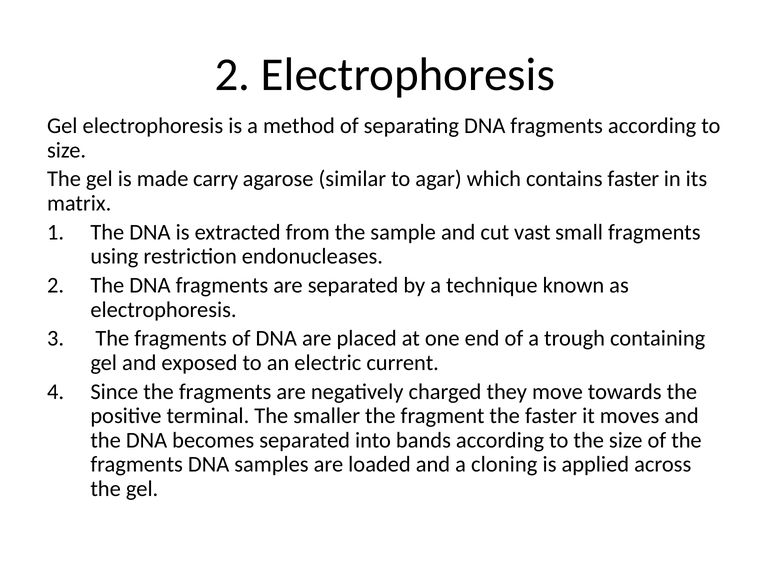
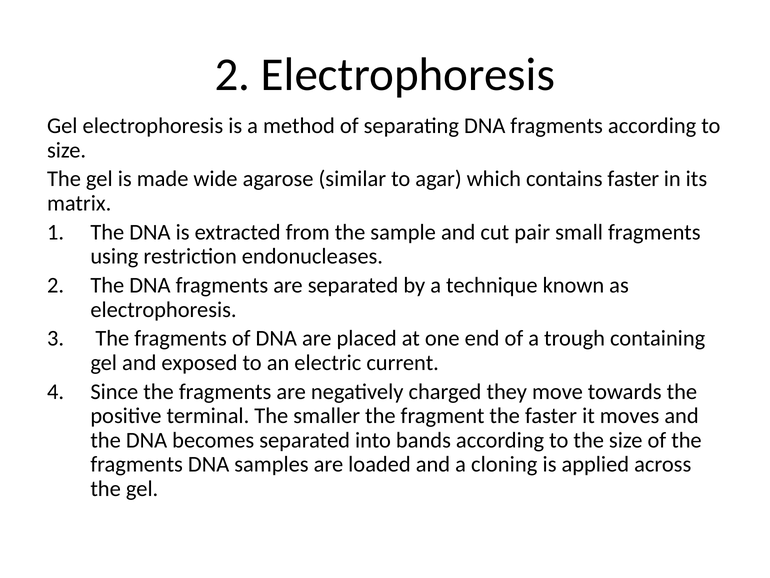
carry: carry -> wide (215, 179)
vast: vast -> pair (532, 232)
